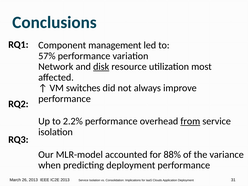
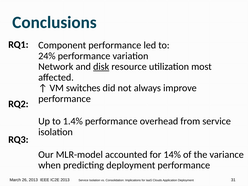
Component management: management -> performance (115, 45)
57%: 57% -> 24% (47, 56)
2.2%: 2.2% -> 1.4% (73, 121)
from underline: present -> none (190, 121)
88%: 88% -> 14% (172, 155)
